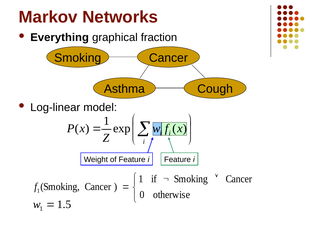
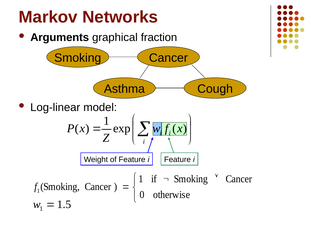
Everything: Everything -> Arguments (60, 38)
